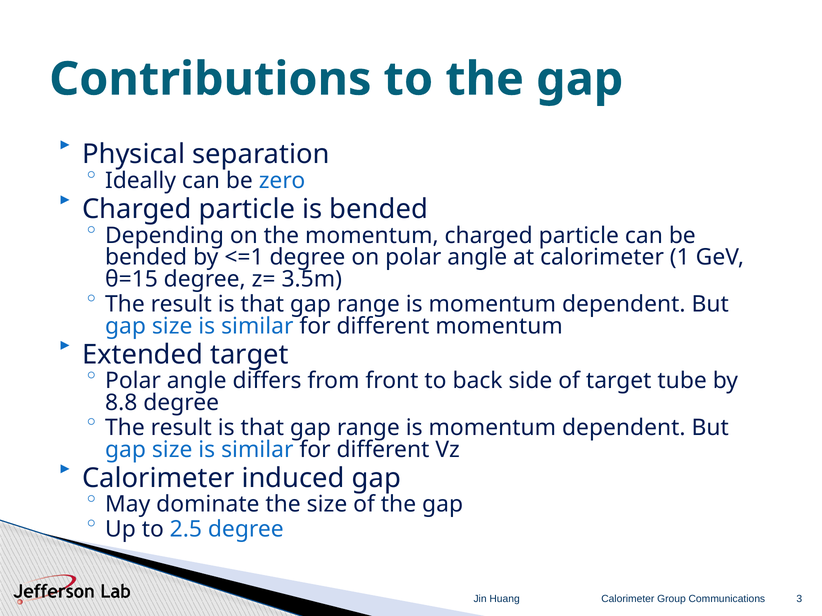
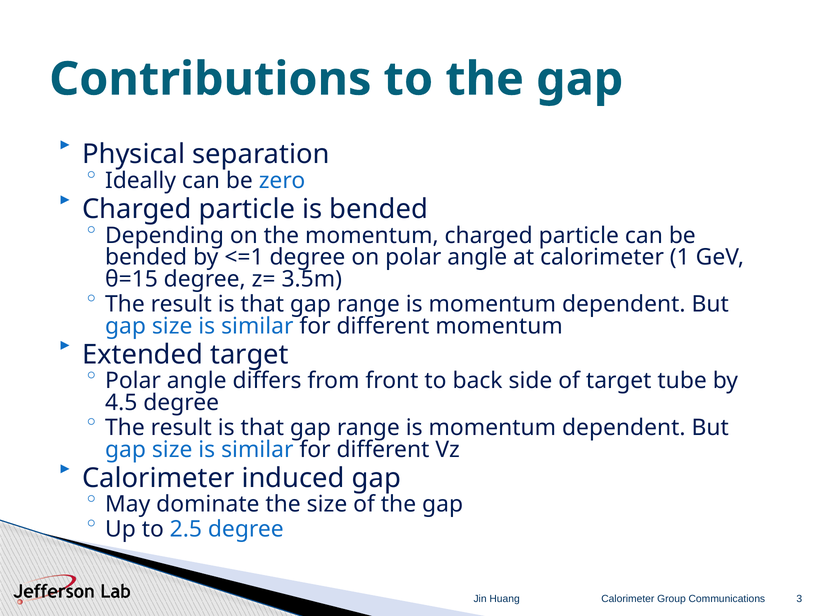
8.8: 8.8 -> 4.5 (121, 403)
